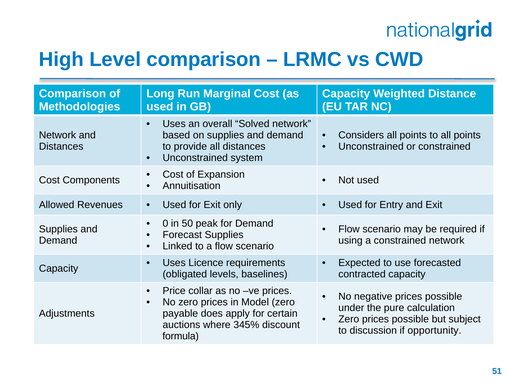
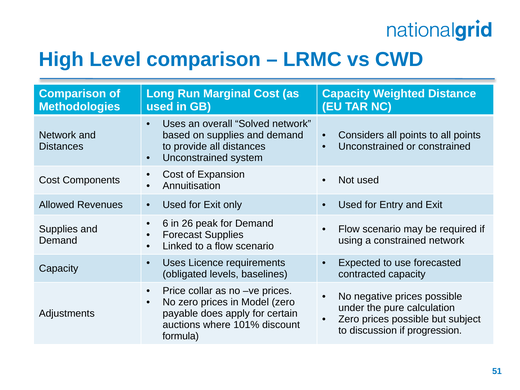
0: 0 -> 6 (165, 224)
50: 50 -> 26 (187, 224)
345%: 345% -> 101% (246, 325)
opportunity: opportunity -> progression (435, 331)
